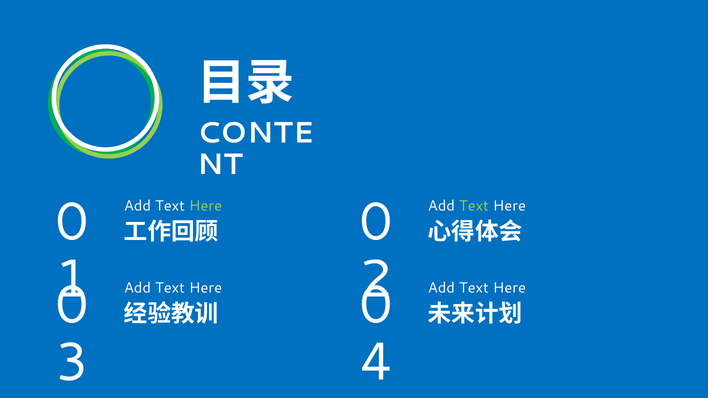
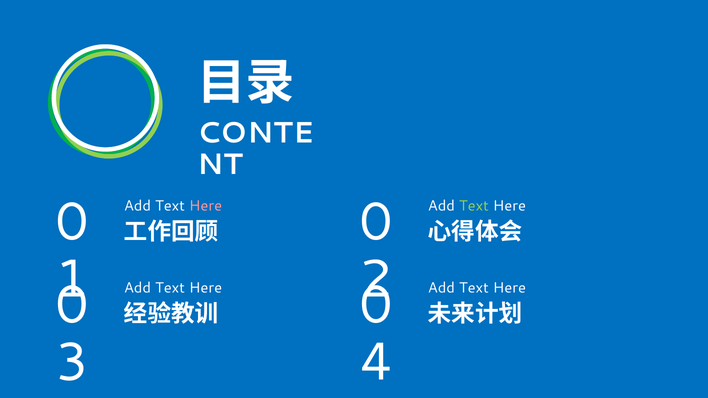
Here colour: light green -> pink (206, 206)
